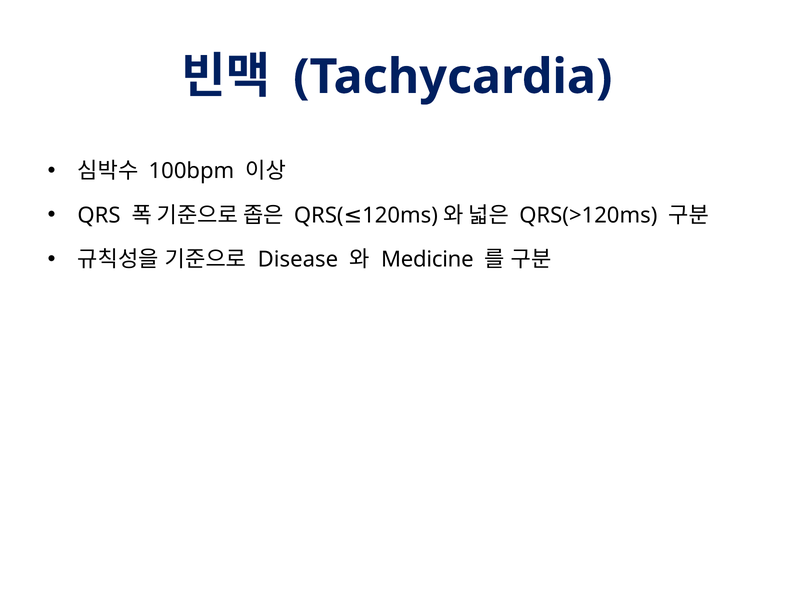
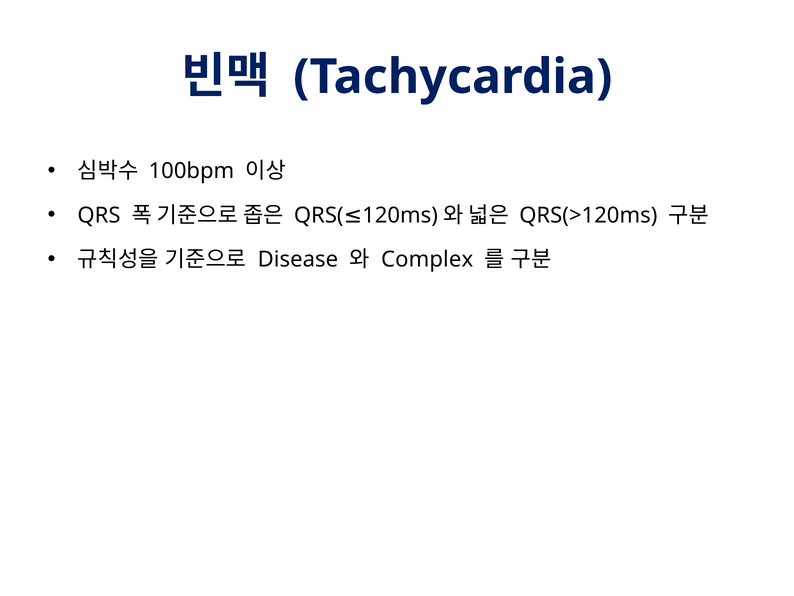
Medicine: Medicine -> Complex (427, 259)
